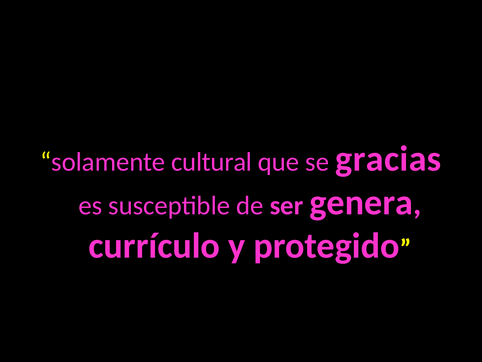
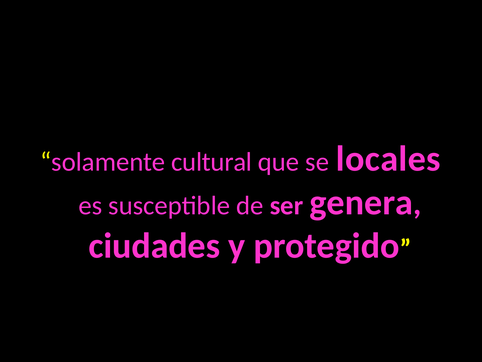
gracias: gracias -> locales (388, 159)
currículo: currículo -> ciudades (154, 246)
